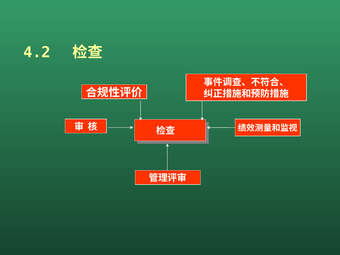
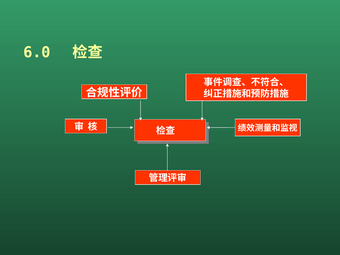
4.2: 4.2 -> 6.0 (37, 52)
